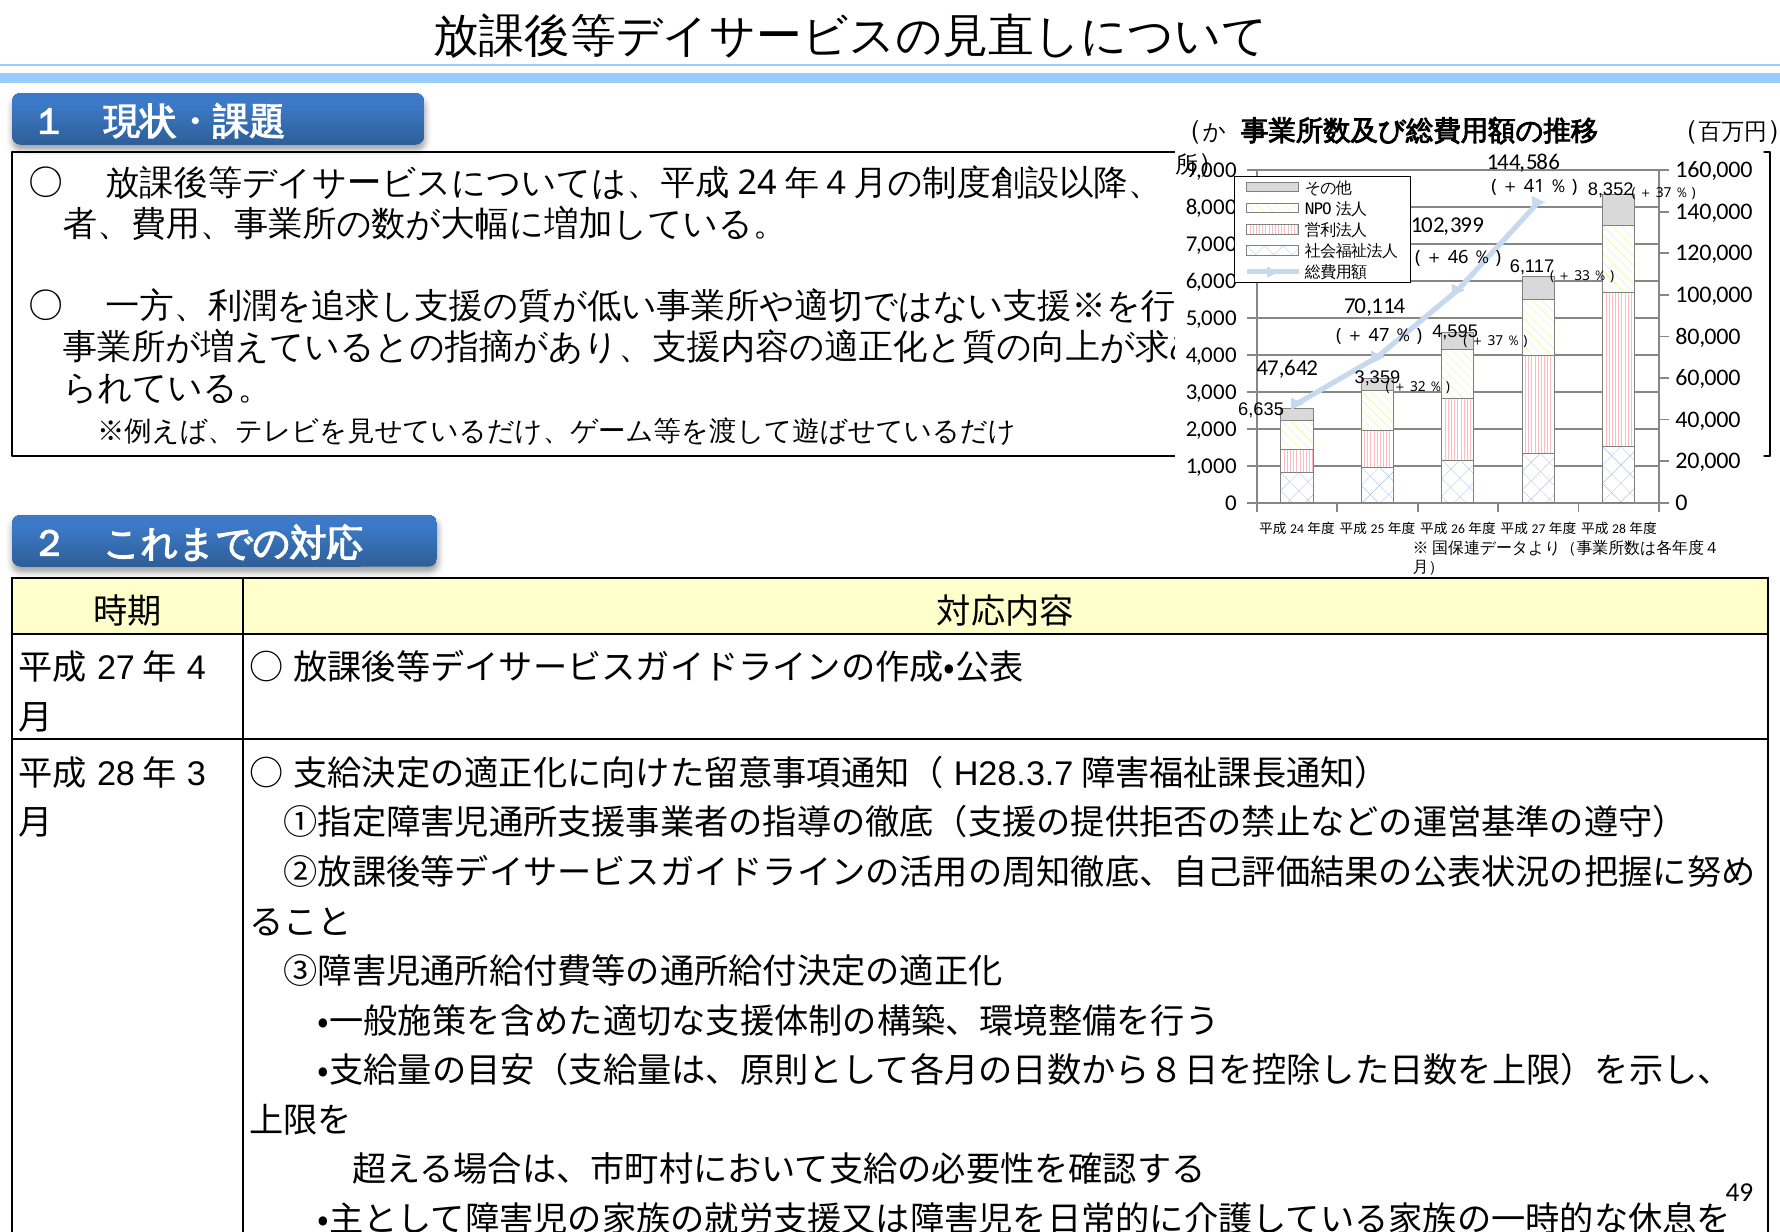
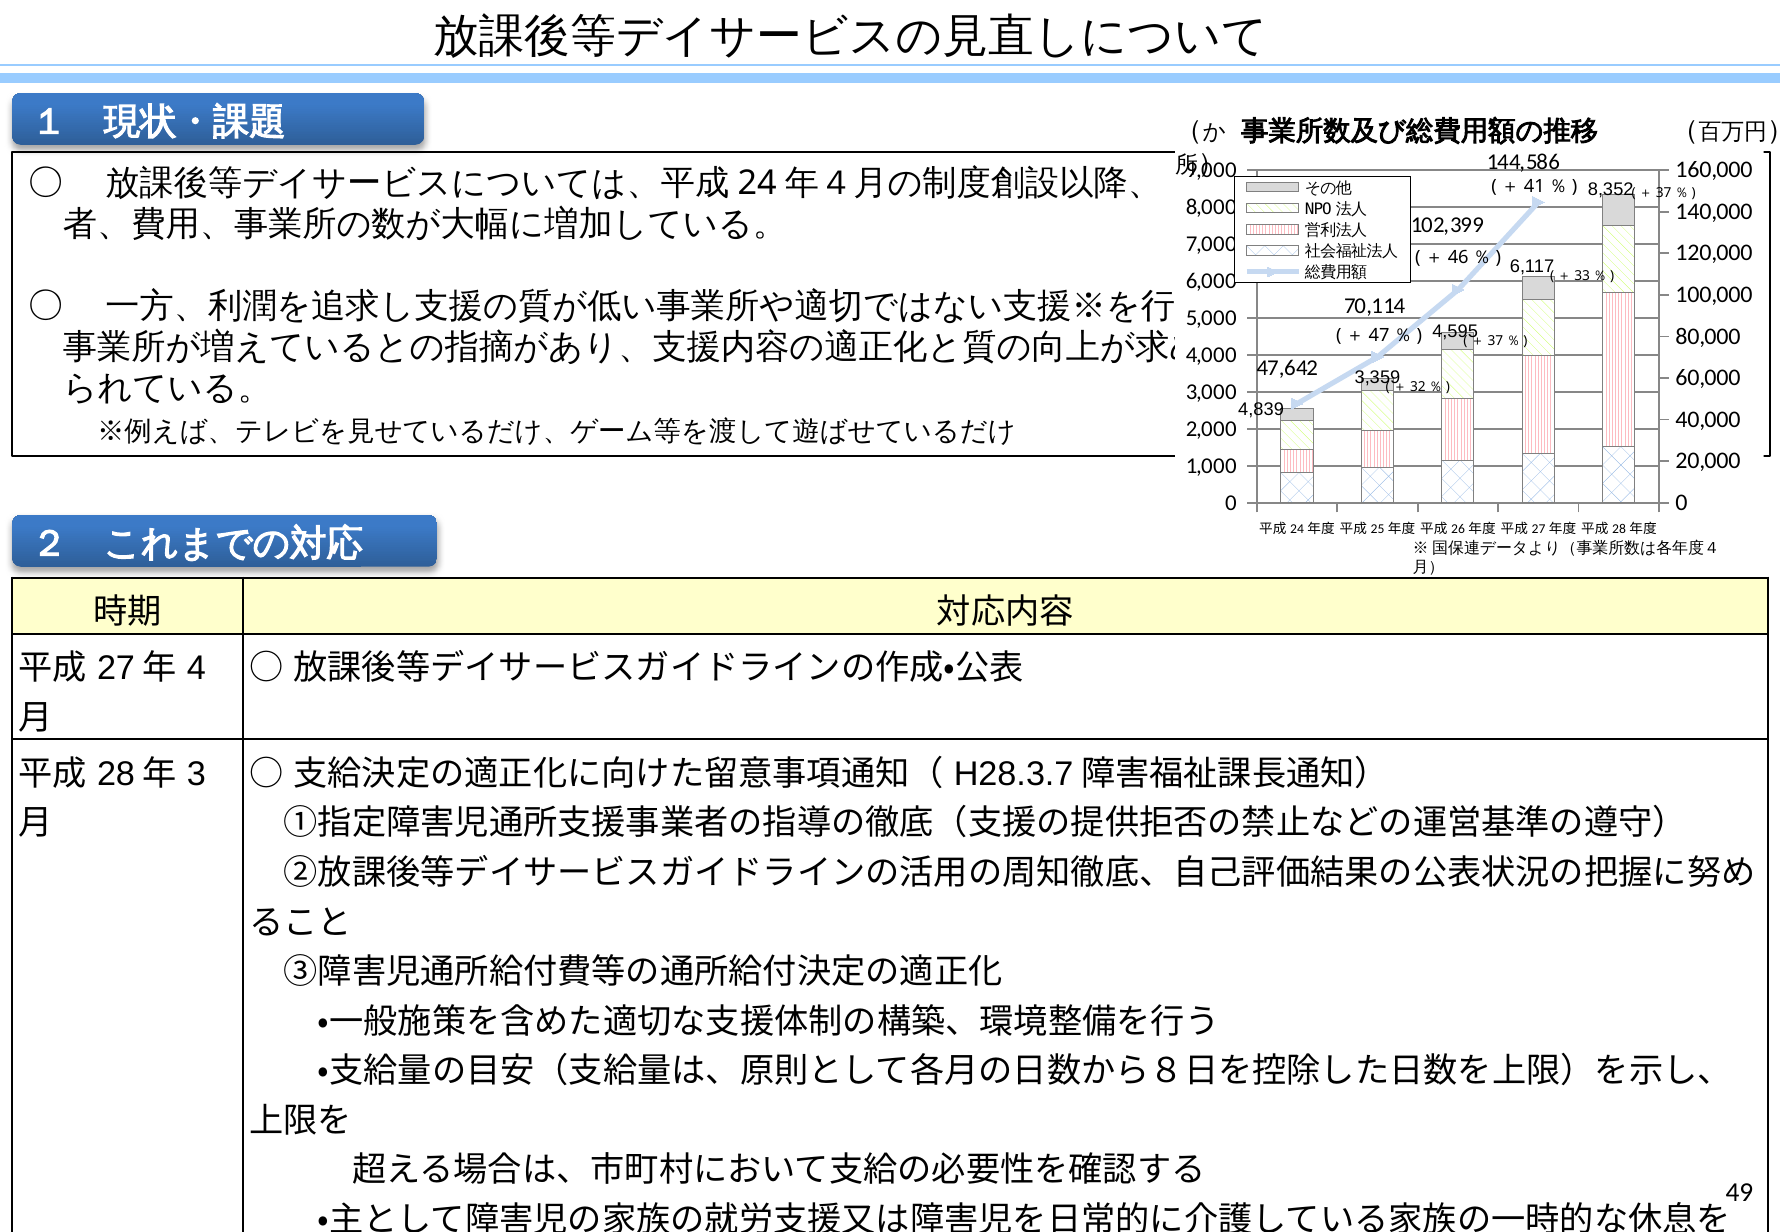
6,635: 6,635 -> 4,839 (1261, 409)
